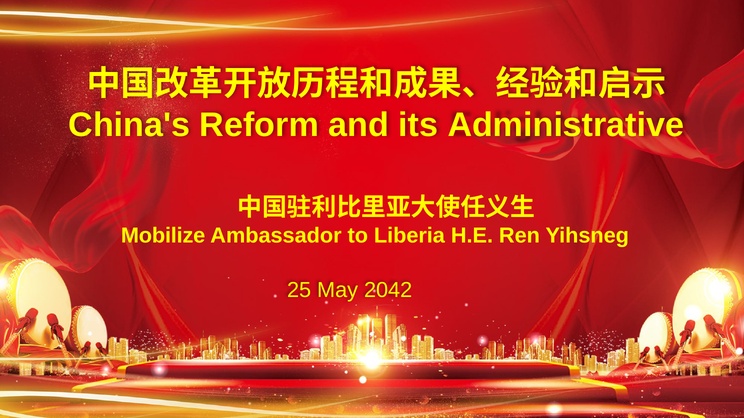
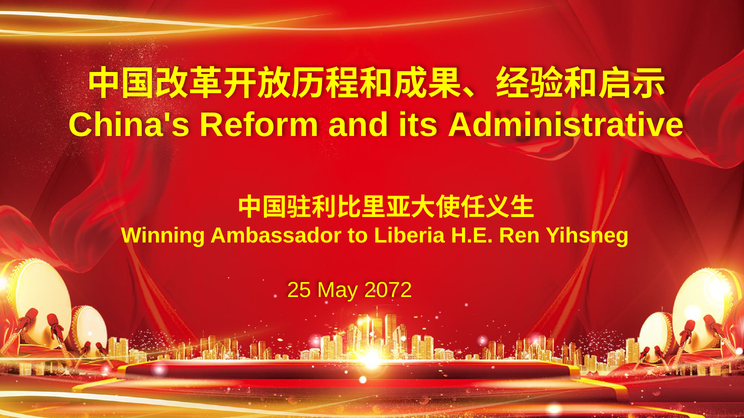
Mobilize: Mobilize -> Winning (163, 236)
2042: 2042 -> 2072 (388, 290)
